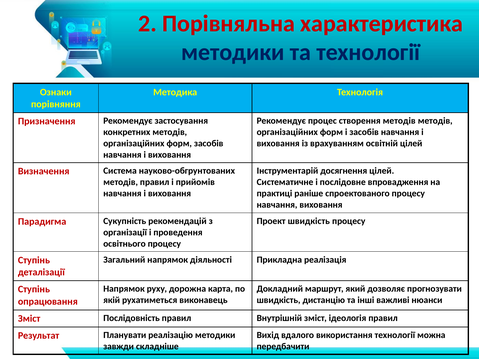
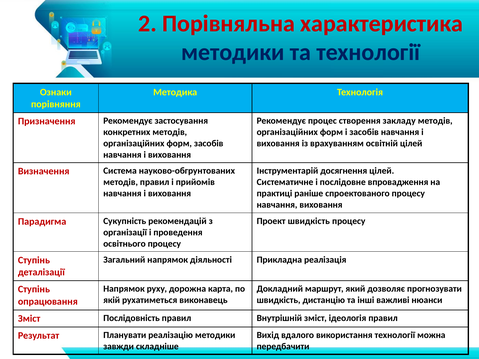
створення методів: методів -> закладу (399, 121)
